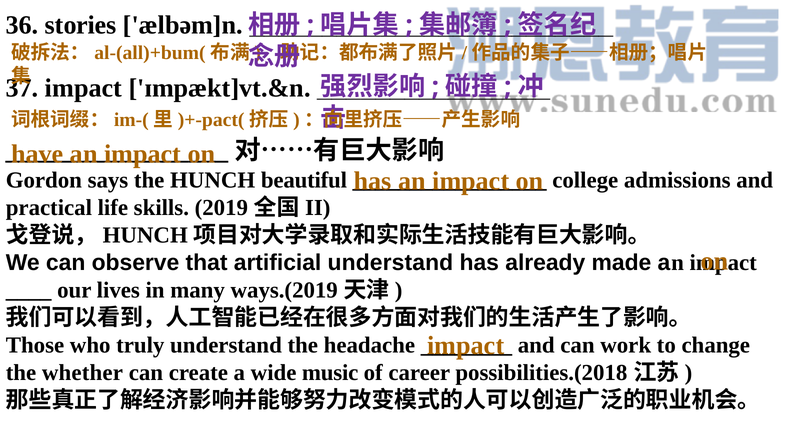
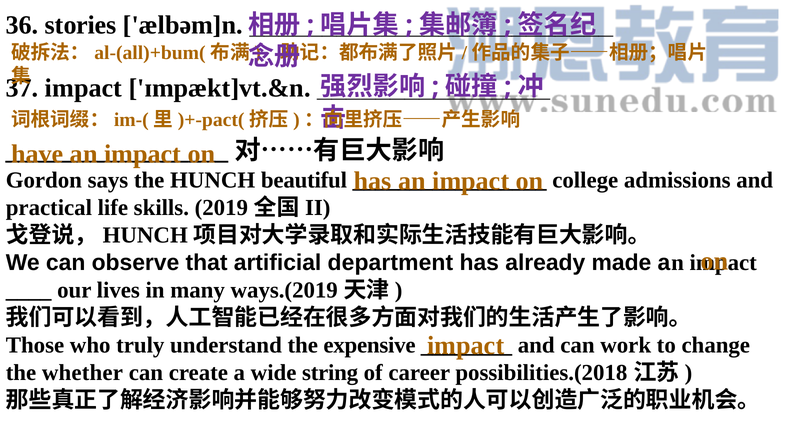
artificial understand: understand -> department (390, 262)
headache: headache -> expensive (369, 345)
music: music -> string (330, 372)
